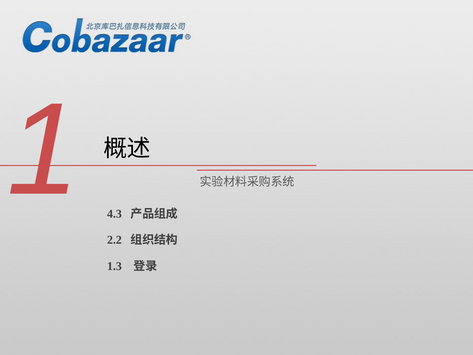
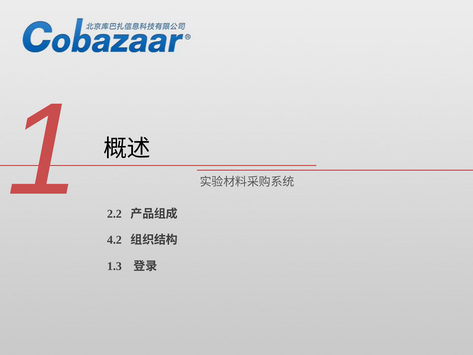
4.3: 4.3 -> 2.2 (114, 214)
2.2: 2.2 -> 4.2 (114, 240)
